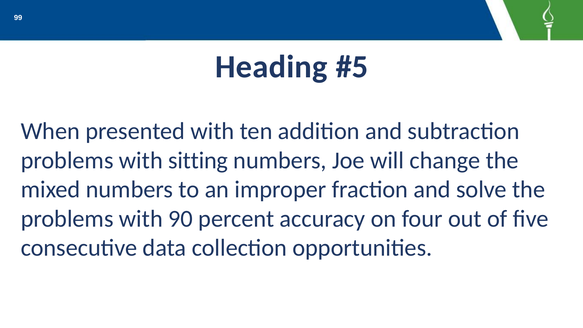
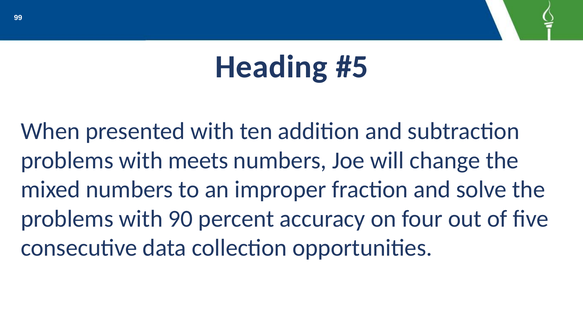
sitting: sitting -> meets (198, 160)
